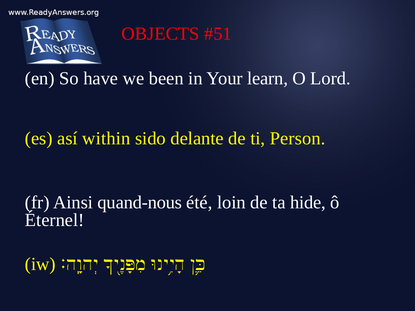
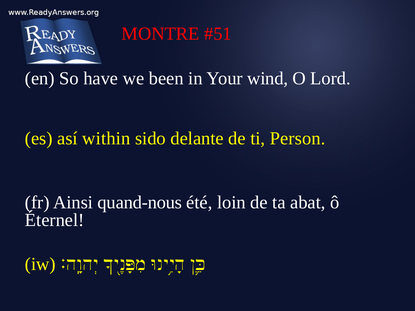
OBJECTS: OBJECTS -> MONTRE (161, 34)
learn: learn -> wind (268, 78)
hide: hide -> abat (308, 202)
